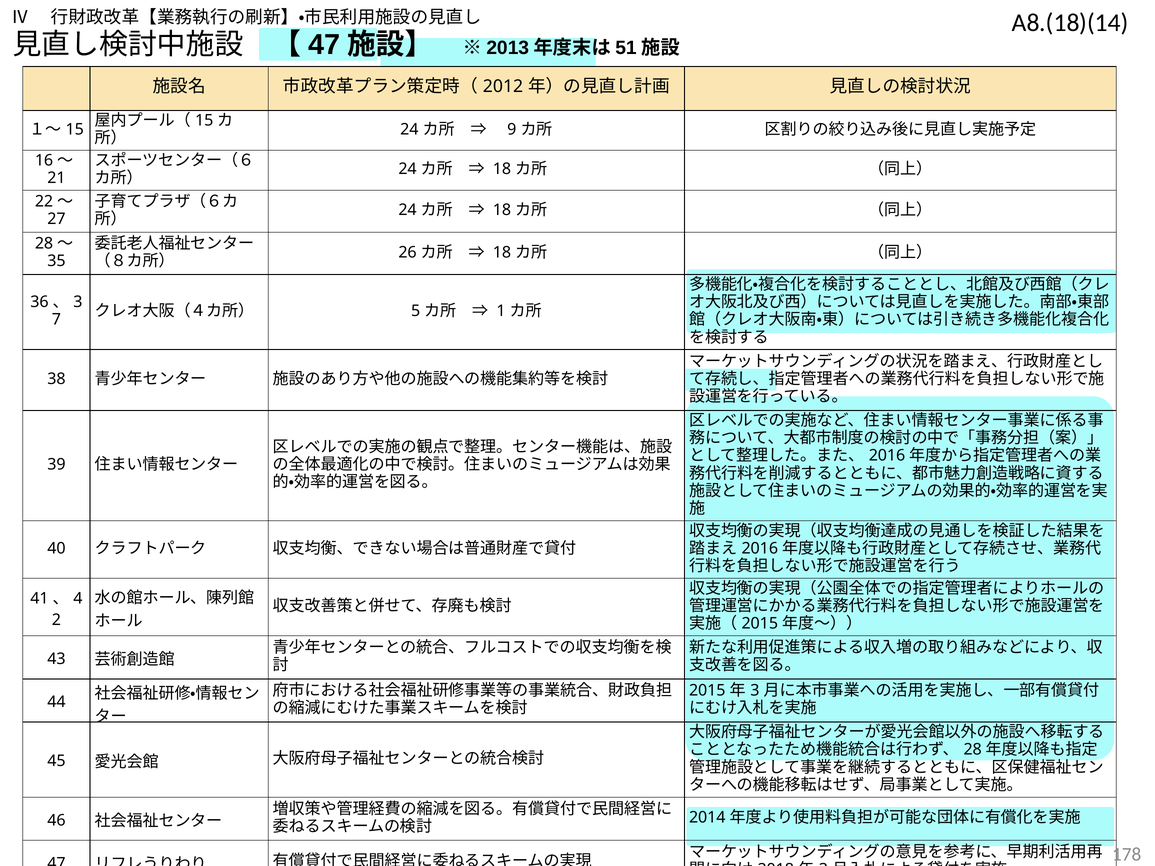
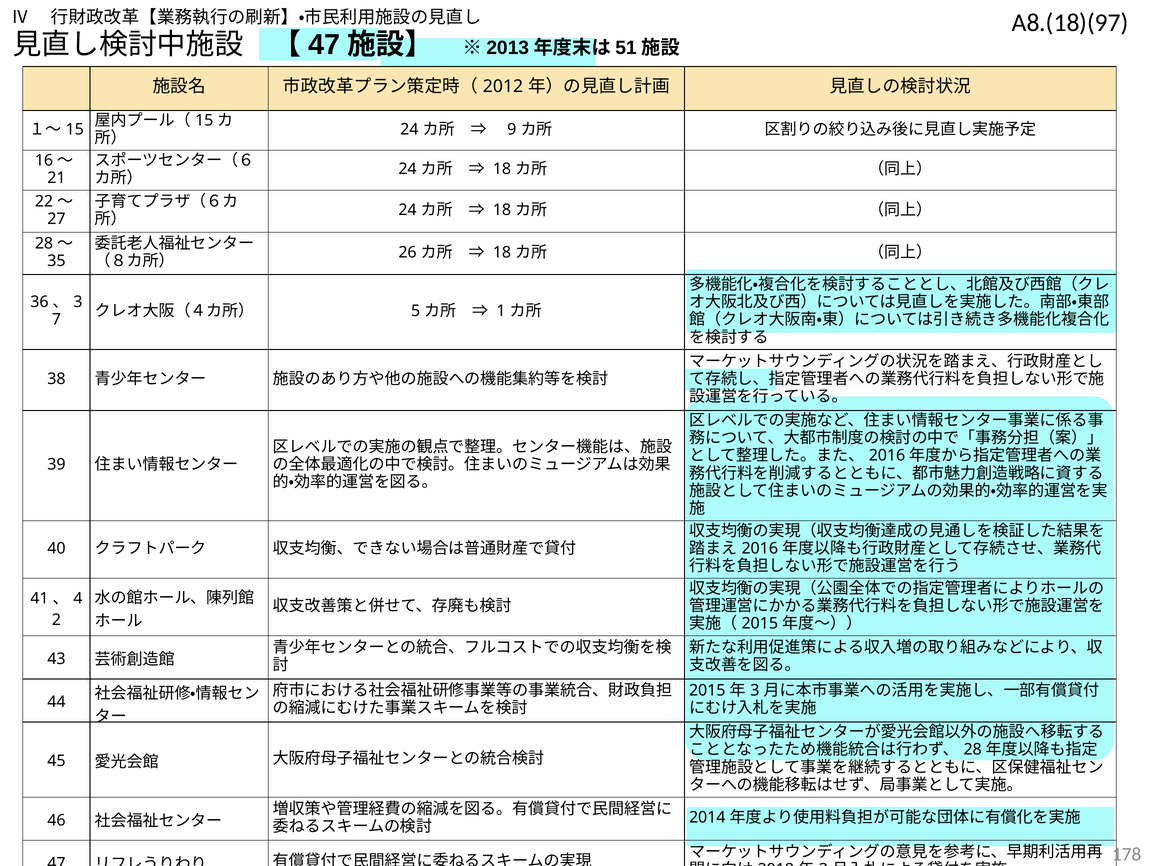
A8.(18)(14: A8.(18)(14 -> A8.(18)(97 (1070, 23)
